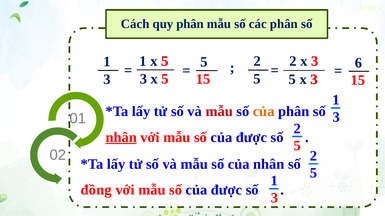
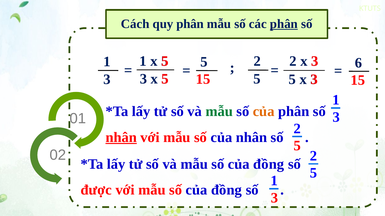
phân underline: none -> present (284, 24)
mẫu colour: red -> green (219, 112)
được: được -> nhân (252, 138)
nhân: nhân -> đồng (269, 164)
đồng: đồng -> được (96, 190)
được: được -> đồng (226, 190)
